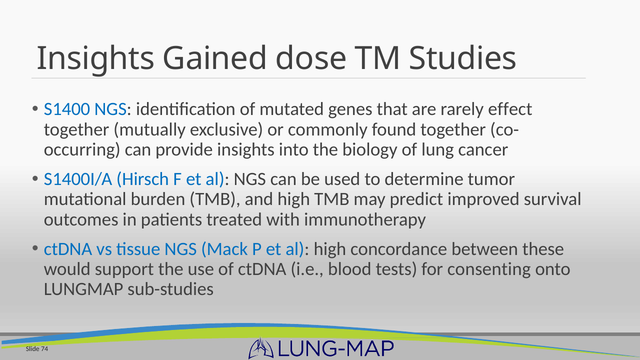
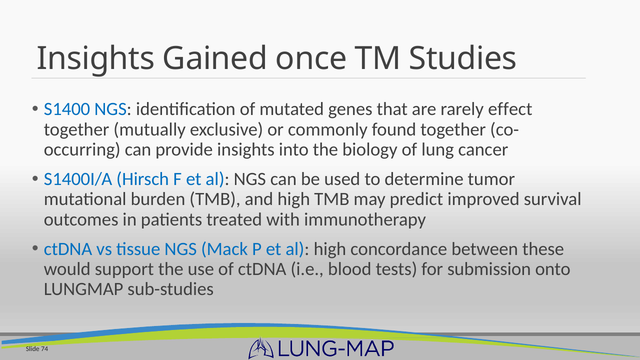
dose: dose -> once (311, 59)
consenting: consenting -> submission (489, 269)
